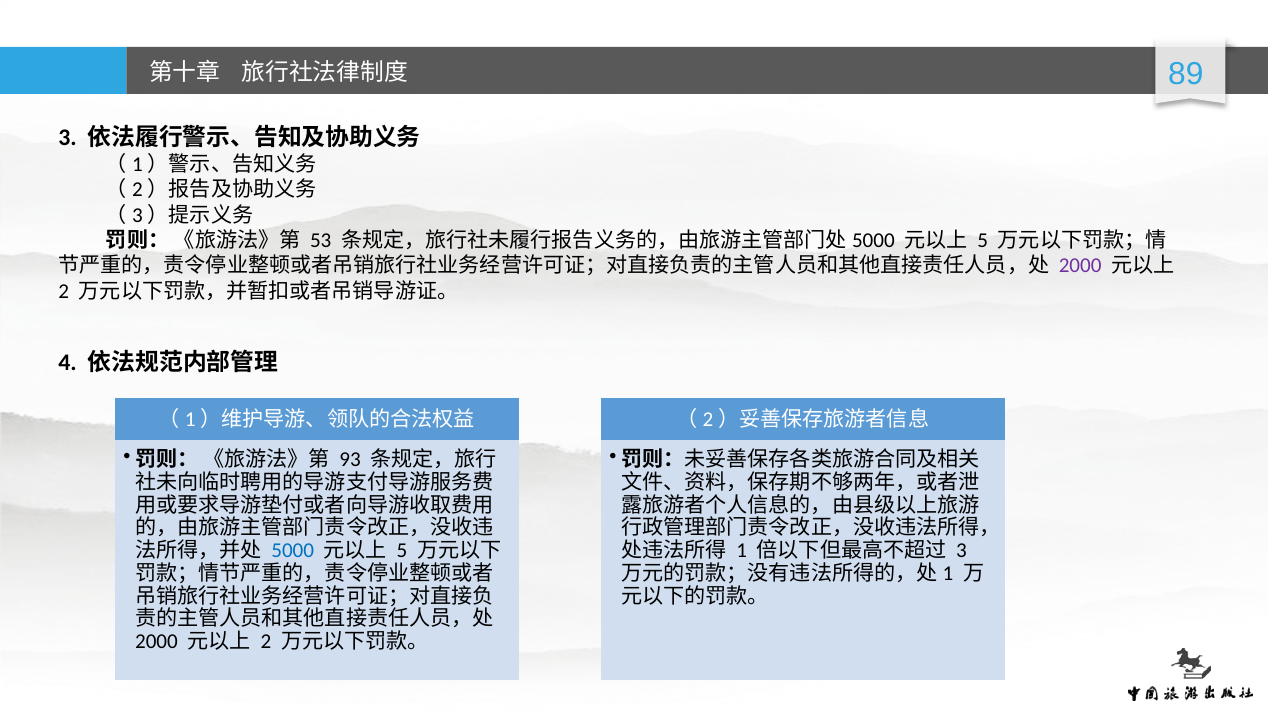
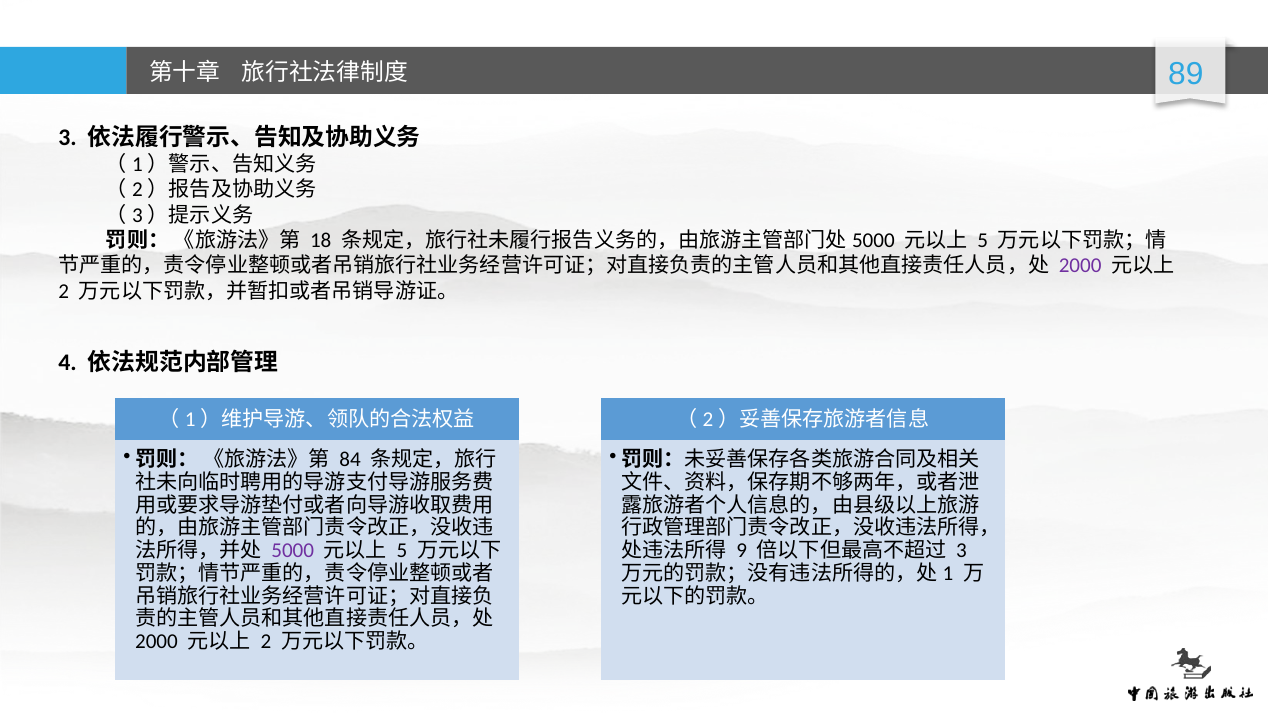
53: 53 -> 18 (321, 241)
93: 93 -> 84 (350, 460)
5000 colour: blue -> purple (293, 551)
1: 1 -> 9 (742, 551)
